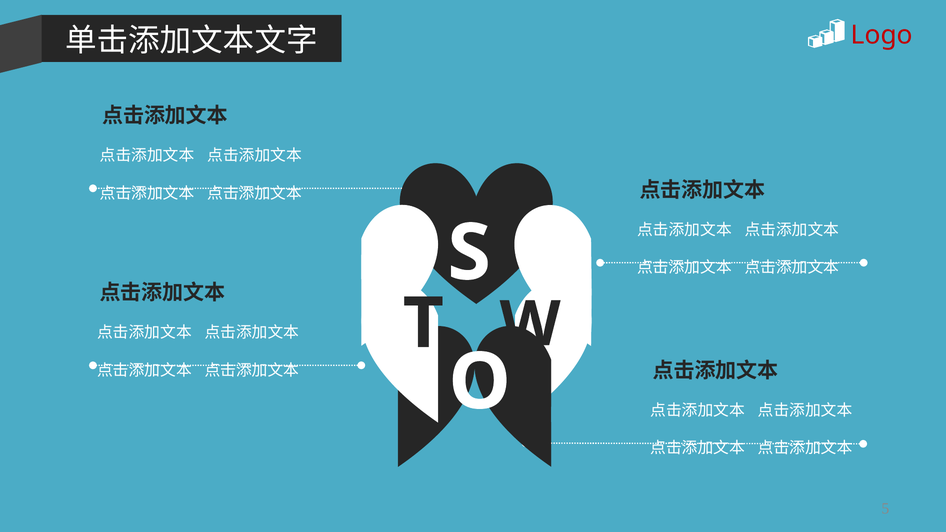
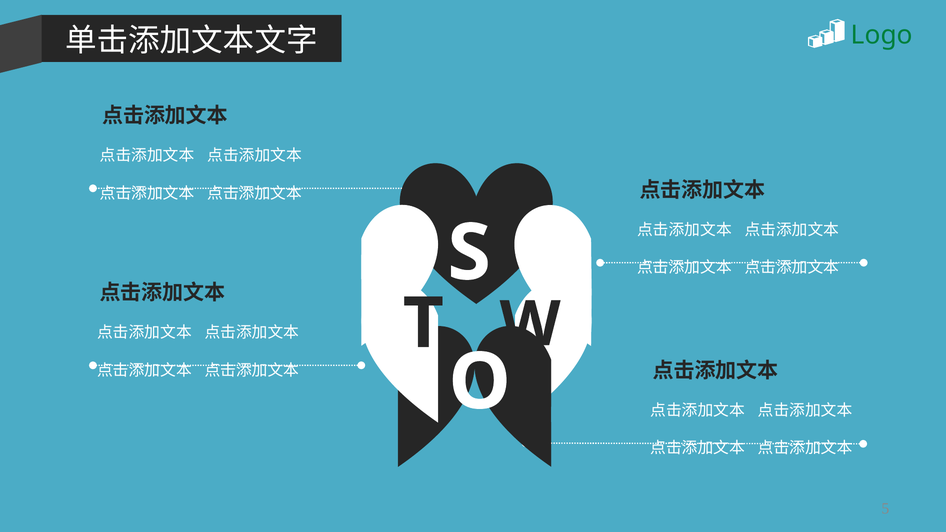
Logo colour: red -> green (882, 35)
